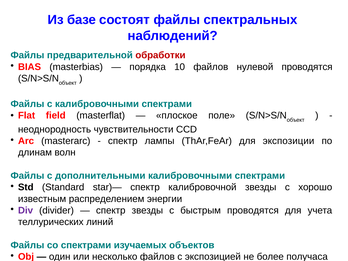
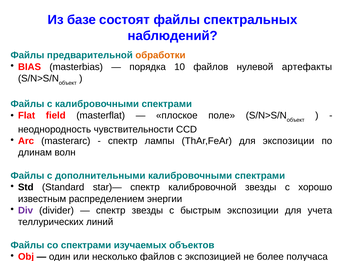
обработки colour: red -> orange (160, 55)
нулевой проводятся: проводятся -> артефакты (307, 67)
быстрым проводятся: проводятся -> экспозиции (253, 210)
